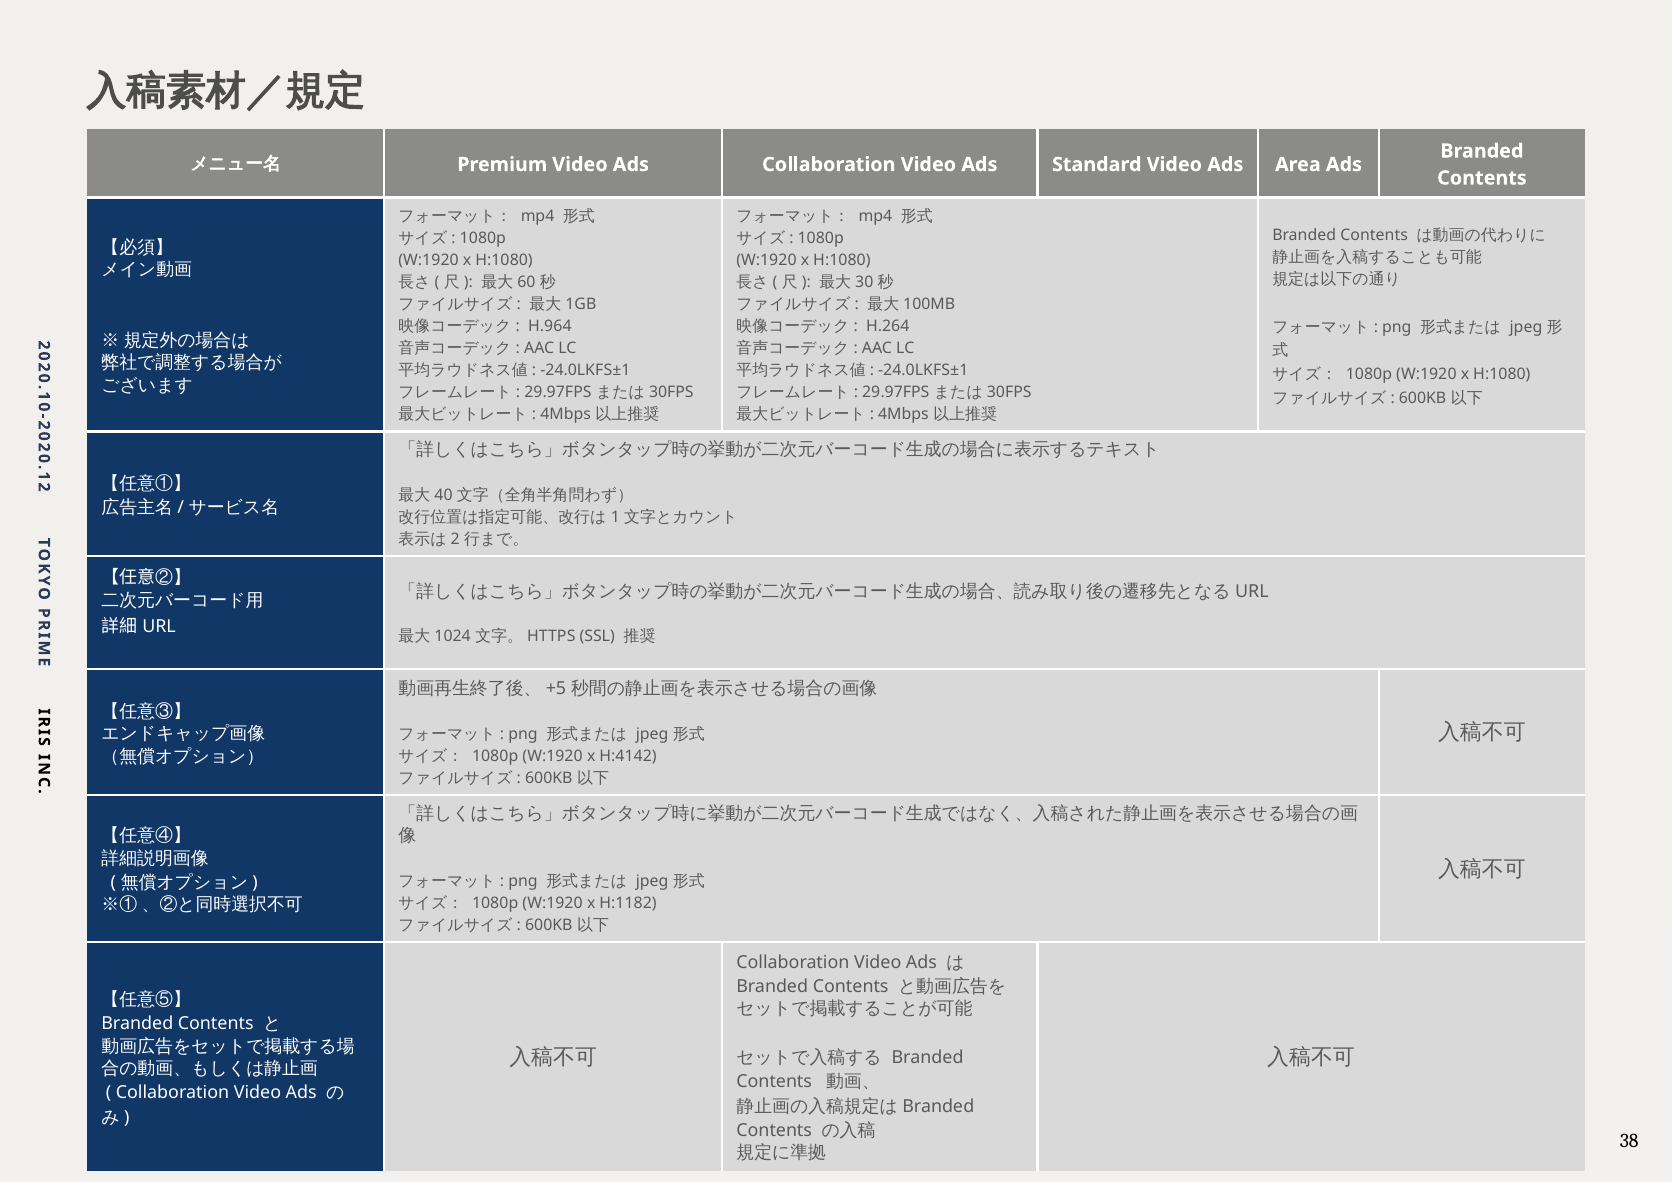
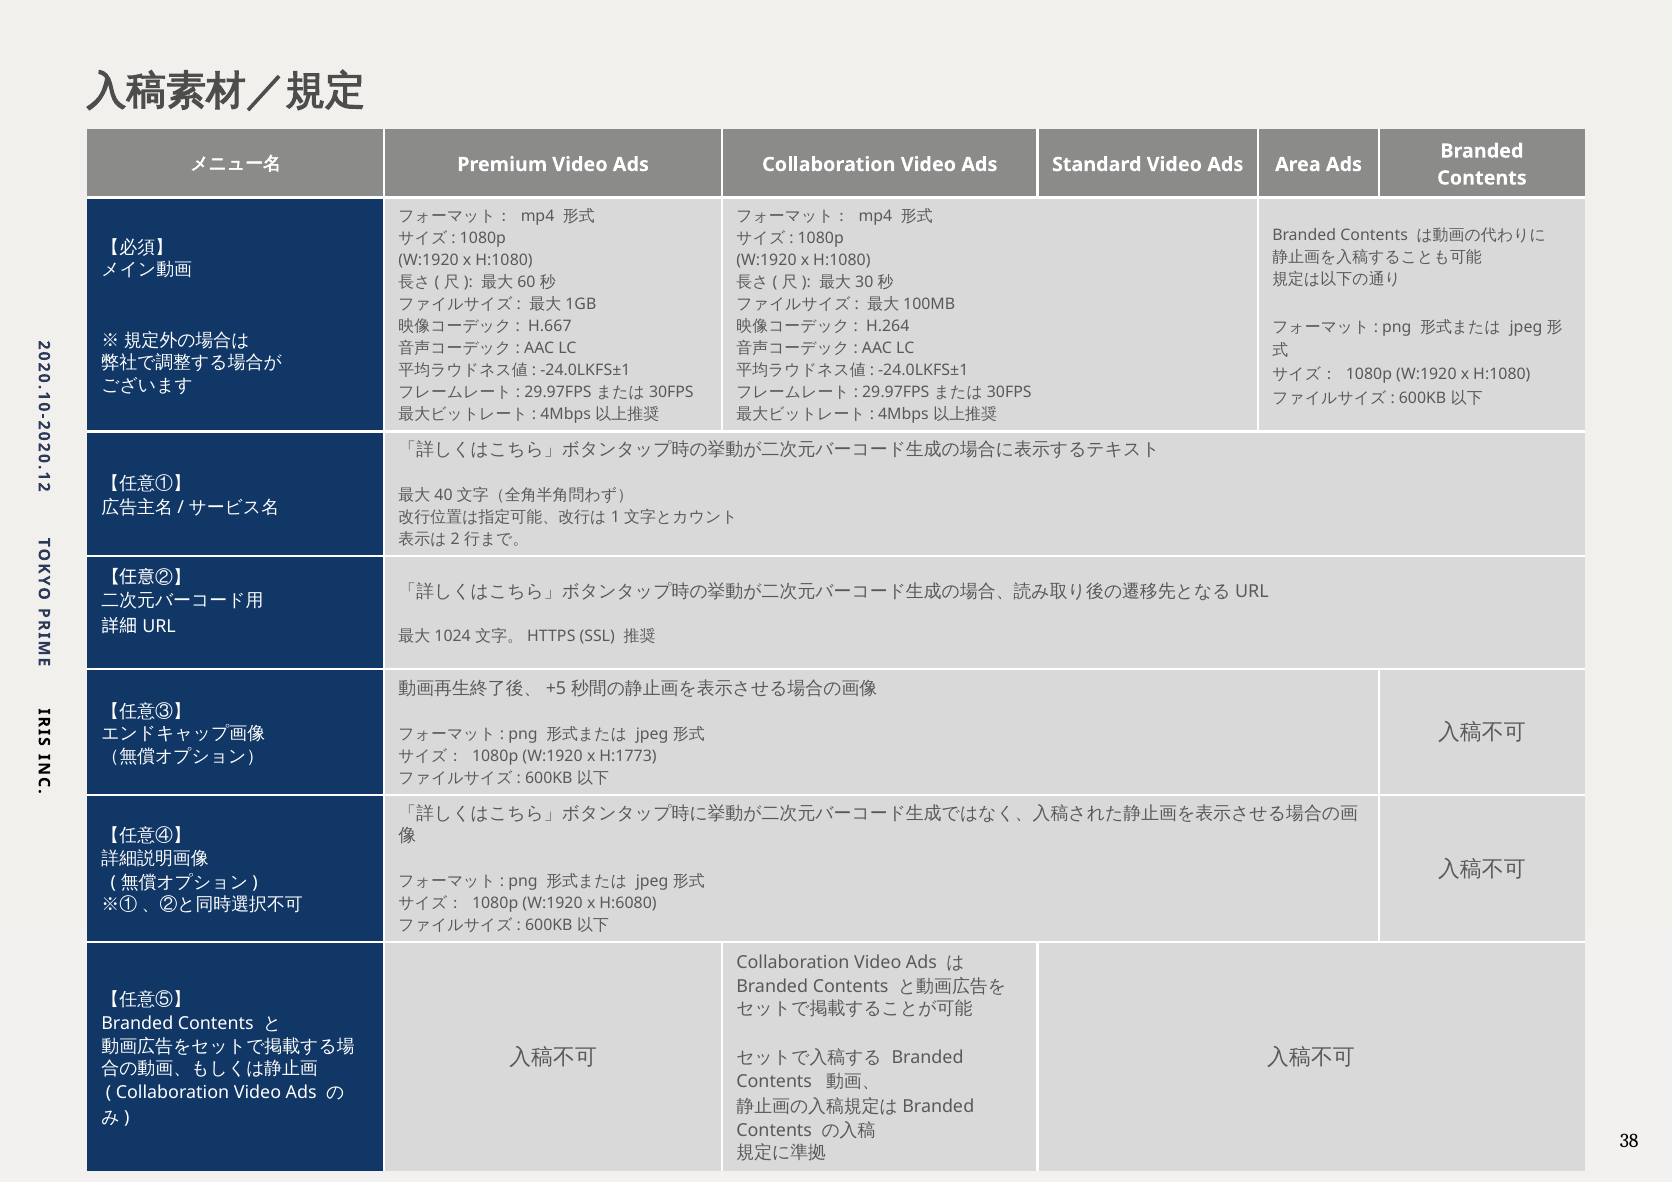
H.964: H.964 -> H.667 (550, 326)
H:4142: H:4142 -> H:1773 (628, 756)
H:1182: H:1182 -> H:6080 (628, 903)
